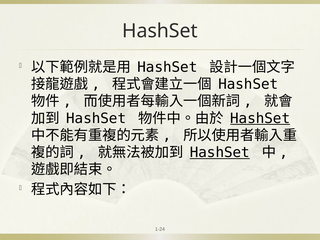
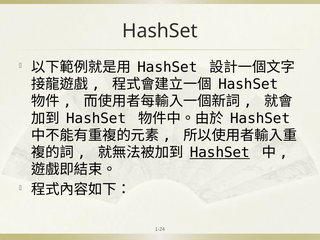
HashSet underline: present -> none (260, 118)
